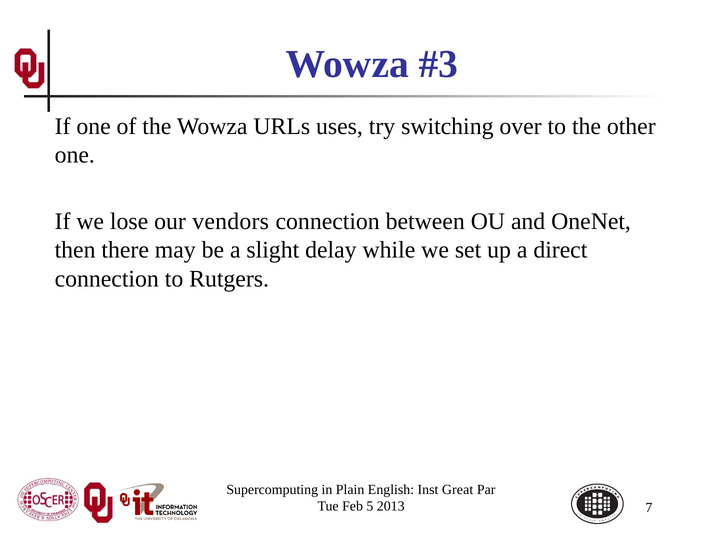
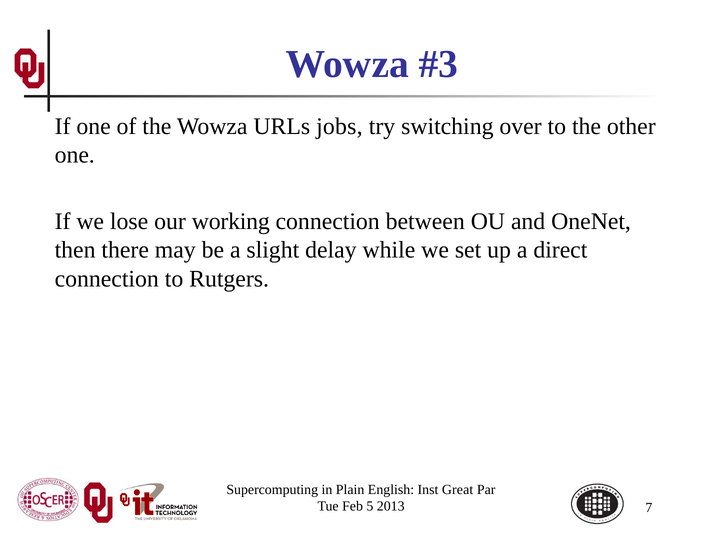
uses: uses -> jobs (339, 126)
vendors: vendors -> working (231, 221)
